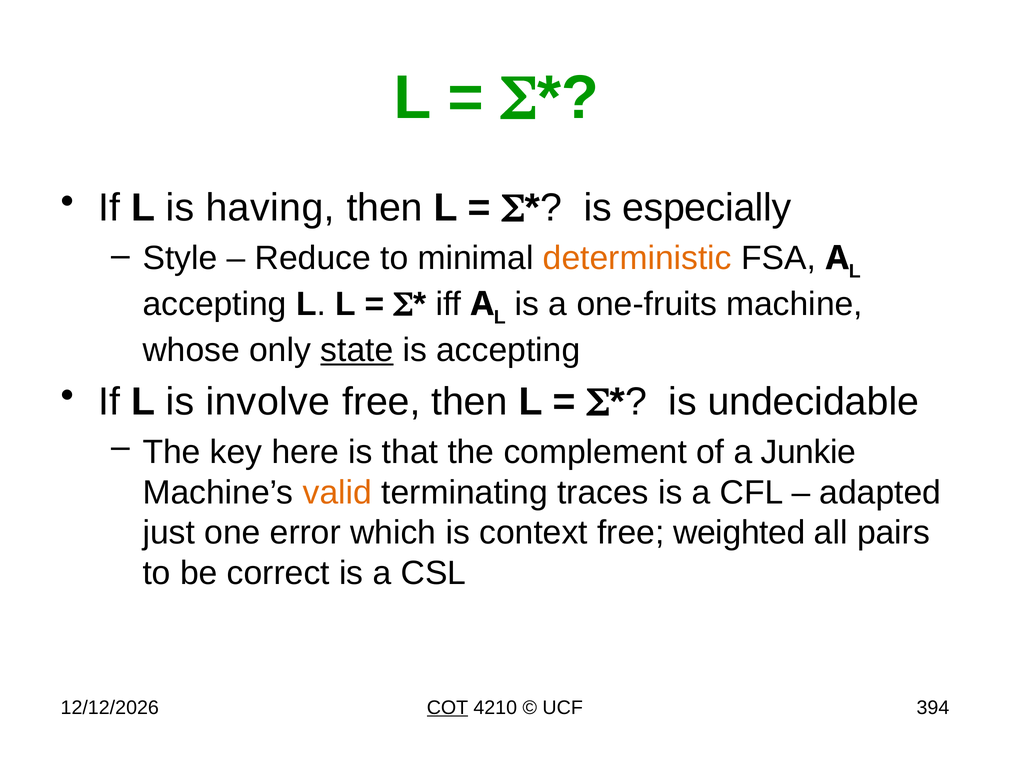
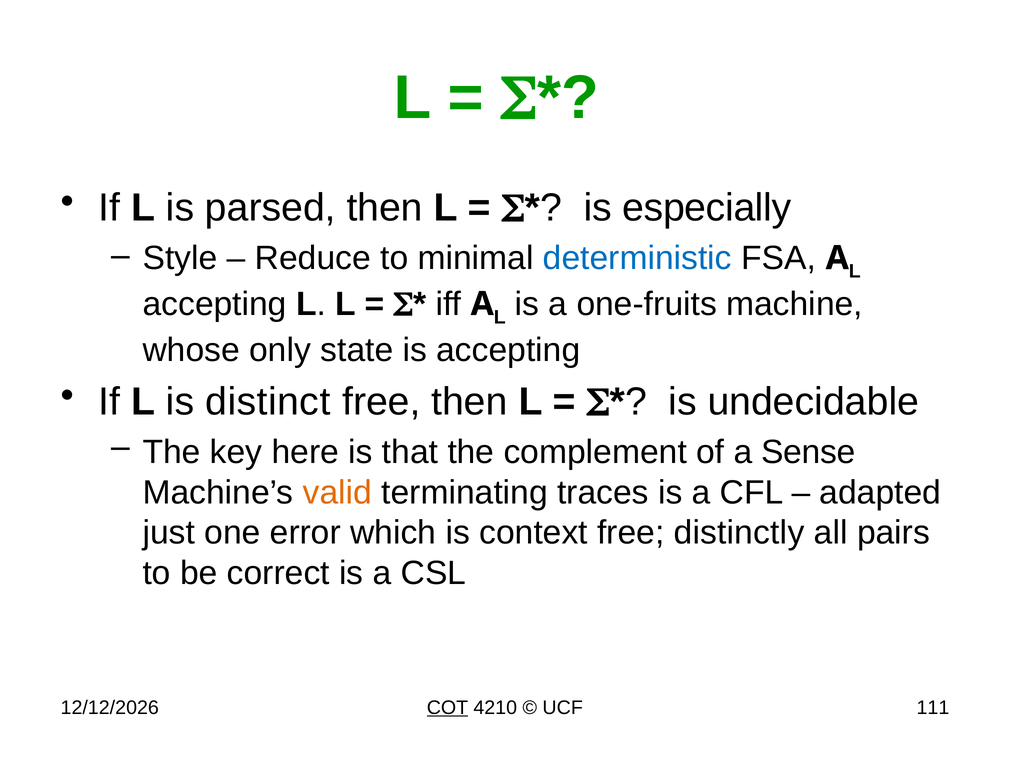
having: having -> parsed (270, 208)
deterministic colour: orange -> blue (637, 258)
state underline: present -> none (357, 350)
involve: involve -> distinct (268, 402)
Junkie: Junkie -> Sense (808, 452)
weighted: weighted -> distinctly (739, 533)
394: 394 -> 111 (933, 708)
